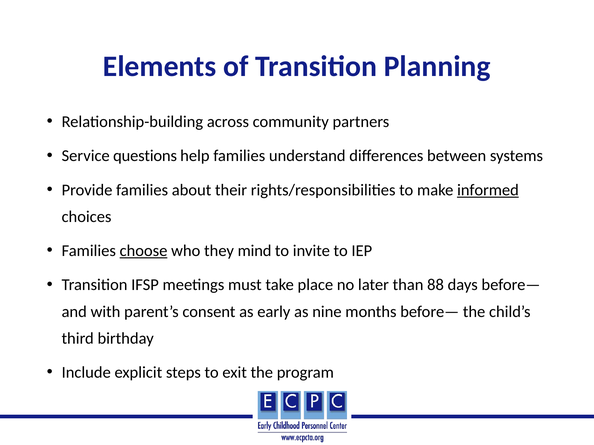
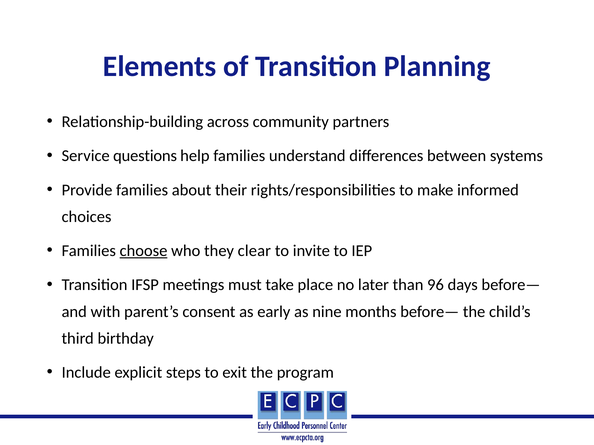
informed underline: present -> none (488, 190)
mind: mind -> clear (254, 251)
88: 88 -> 96 (436, 285)
